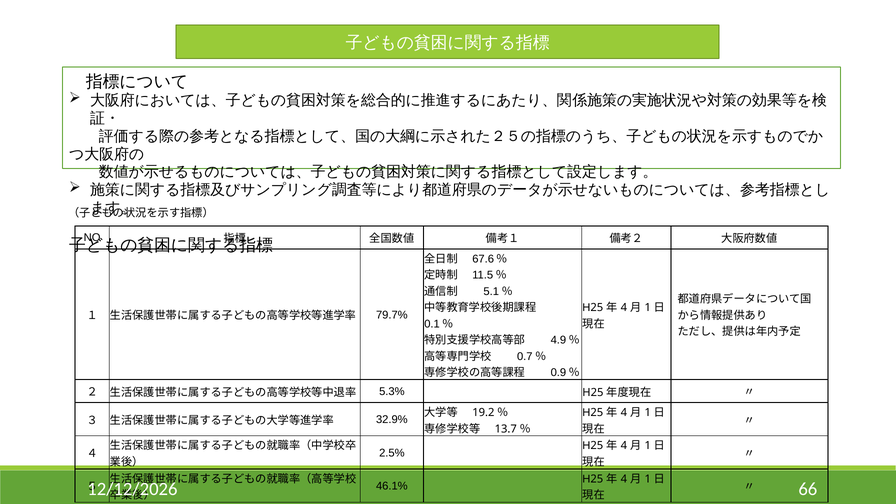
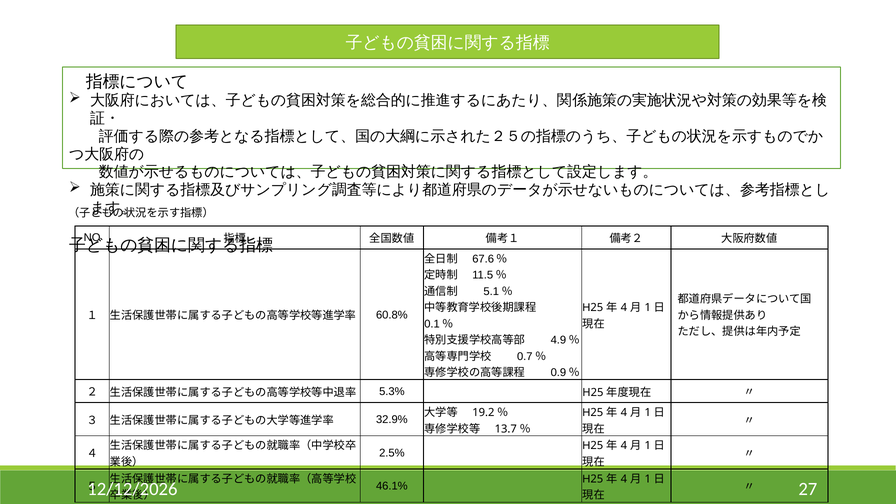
79.7%: 79.7% -> 60.8% (392, 315)
66: 66 -> 27 (808, 489)
